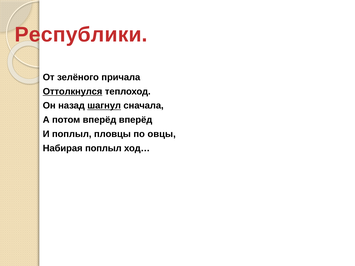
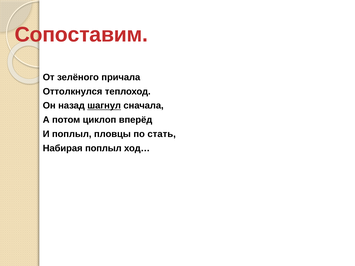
Республики: Республики -> Сопоставим (81, 35)
Оттолкнулся underline: present -> none (73, 92)
потом вперёд: вперёд -> циклоп (99, 120)
овцы: овцы -> стать (162, 134)
